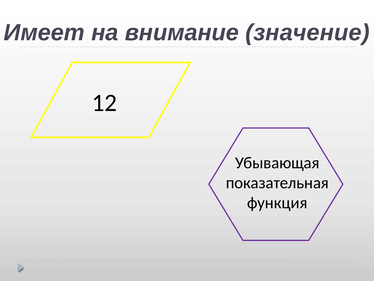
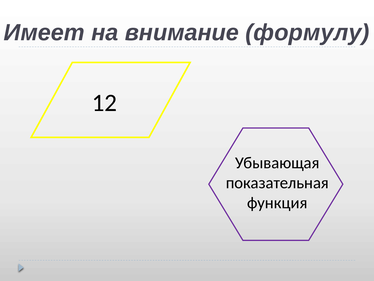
значение: значение -> формулу (307, 32)
